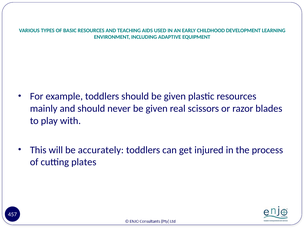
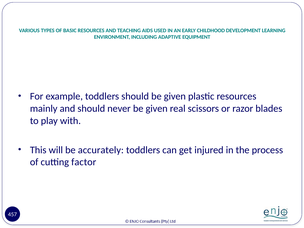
plates: plates -> factor (84, 162)
